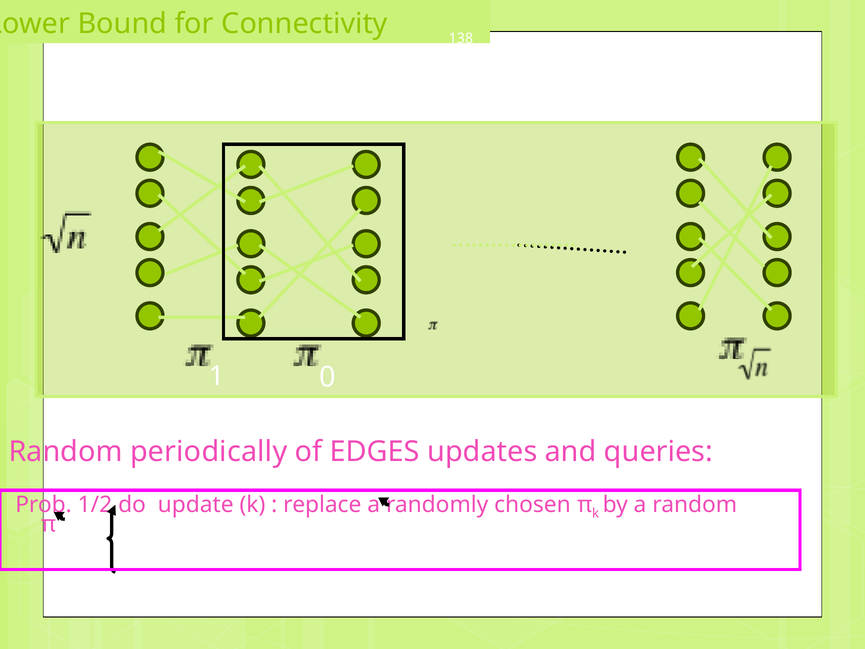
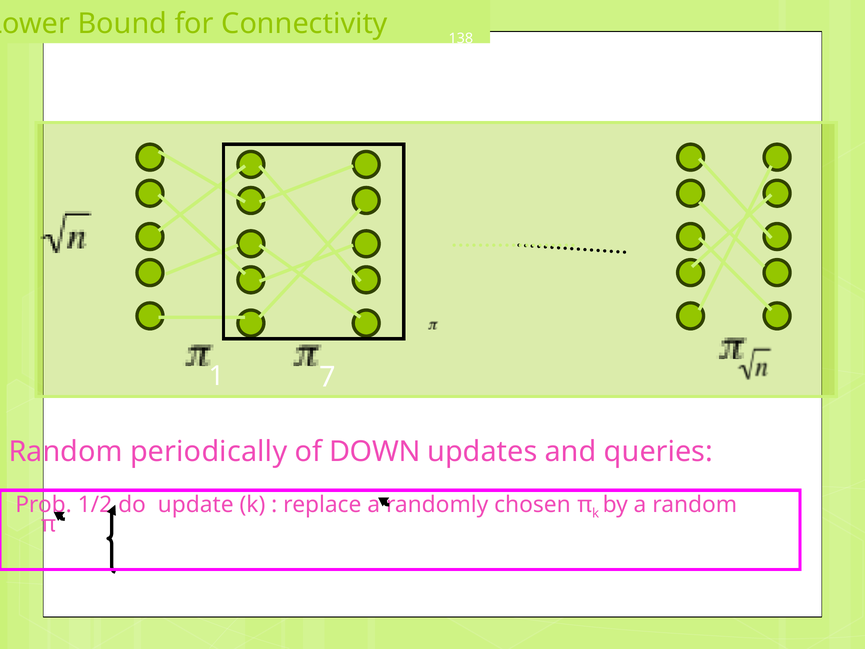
0: 0 -> 7 (327, 377)
EDGES: EDGES -> DOWN (375, 452)
